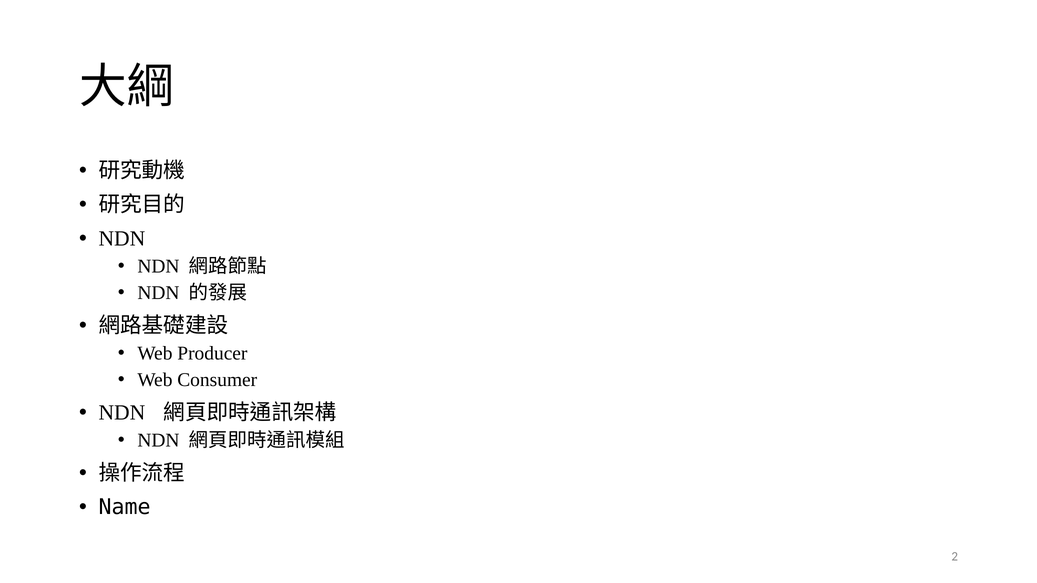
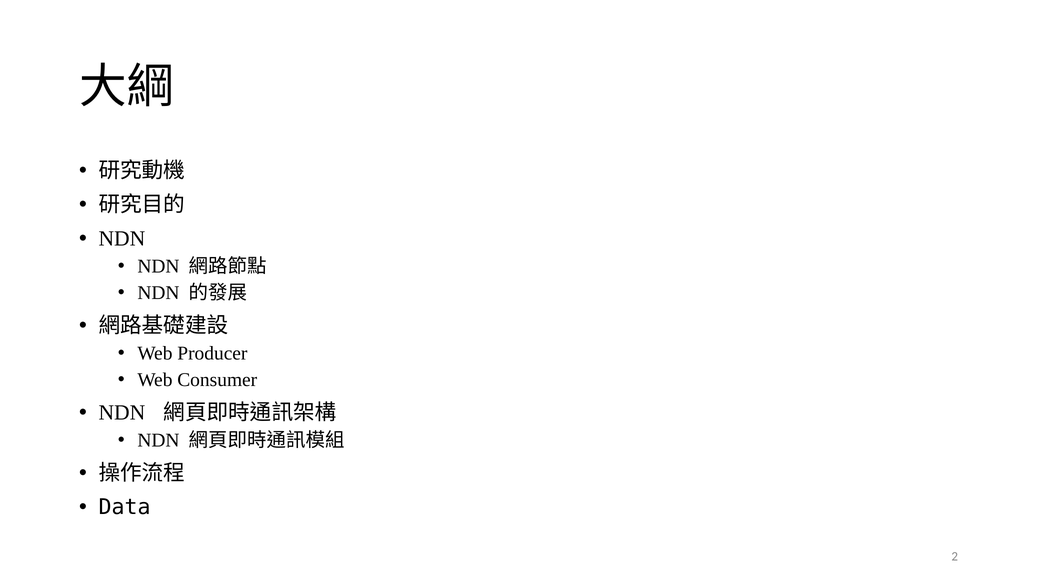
Name: Name -> Data (125, 508)
